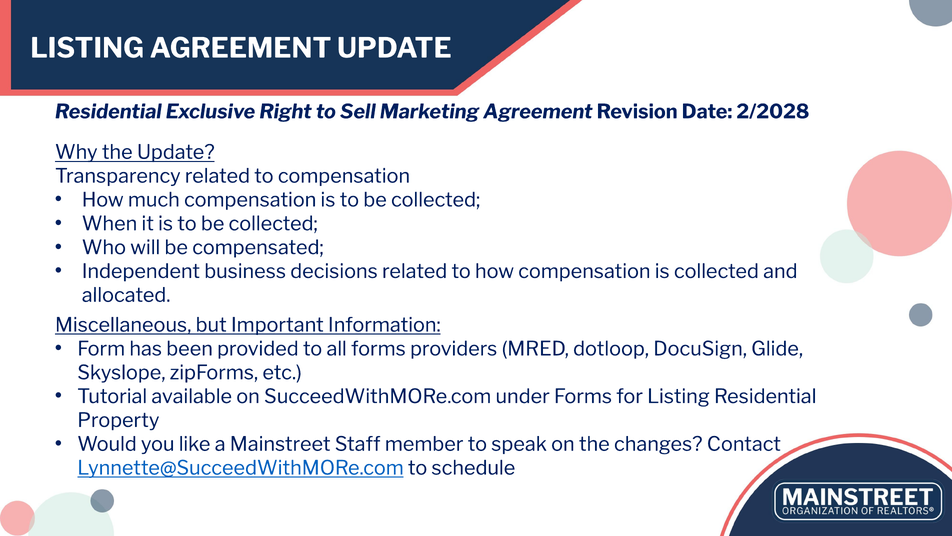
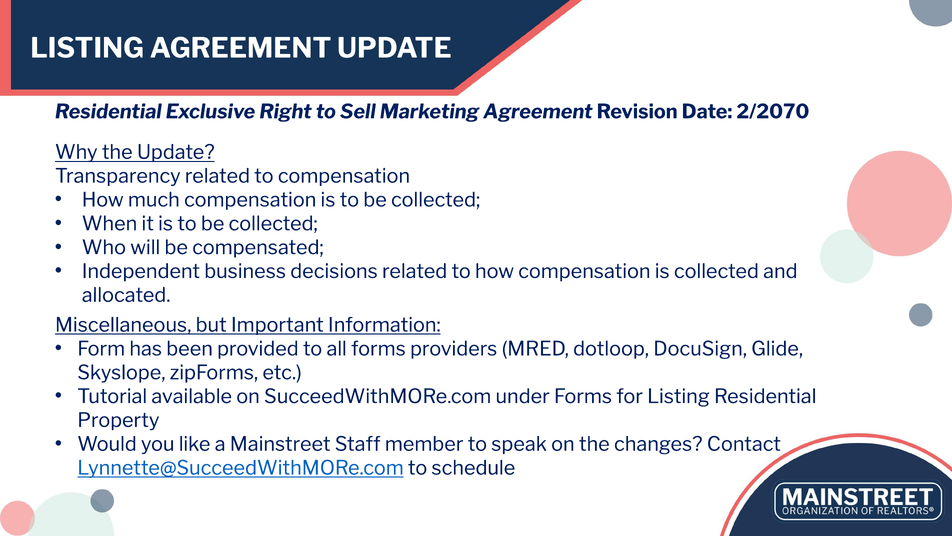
2/2028: 2/2028 -> 2/2070 (773, 112)
